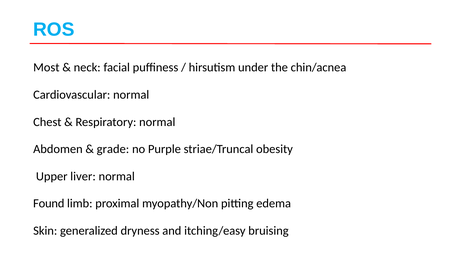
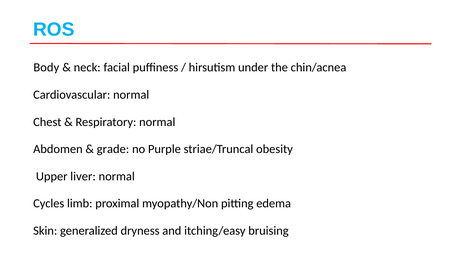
Most: Most -> Body (46, 68)
Found: Found -> Cycles (49, 204)
